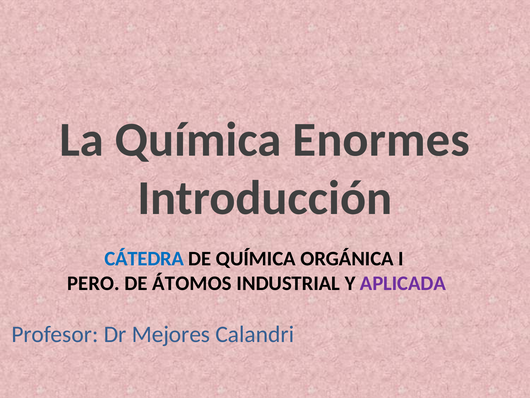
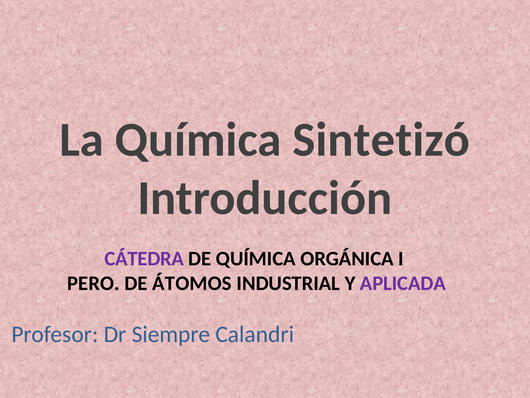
Enormes: Enormes -> Sintetizó (381, 140)
CÁTEDRA colour: blue -> purple (144, 258)
Mejores: Mejores -> Siempre (171, 334)
